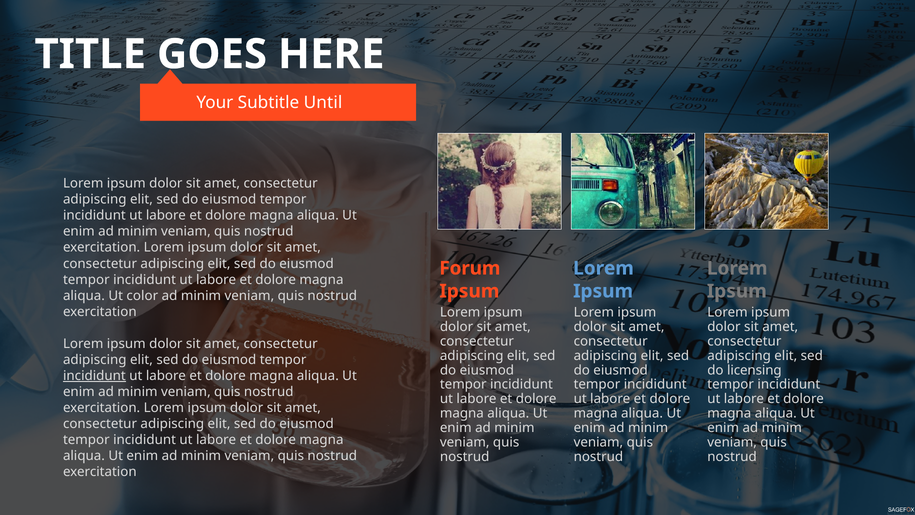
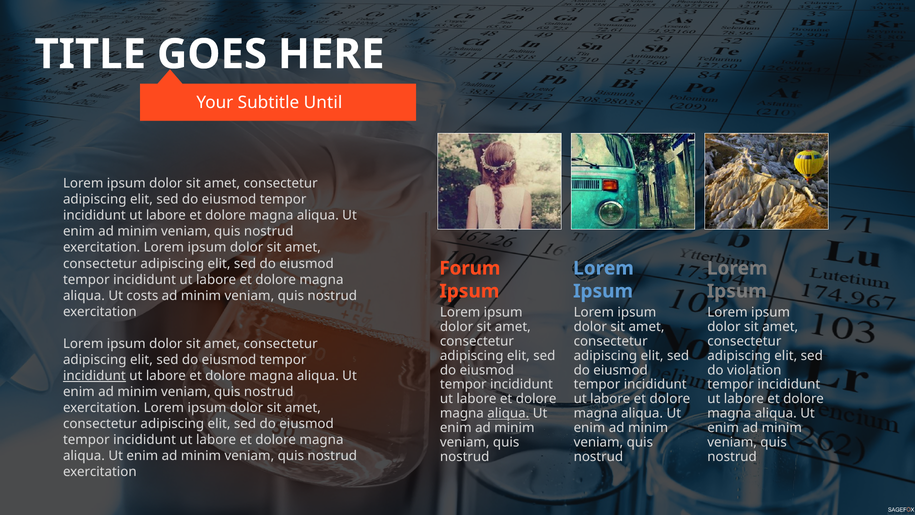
color: color -> costs (142, 295)
licensing: licensing -> violation (754, 370)
aliqua underline: none -> present (508, 413)
